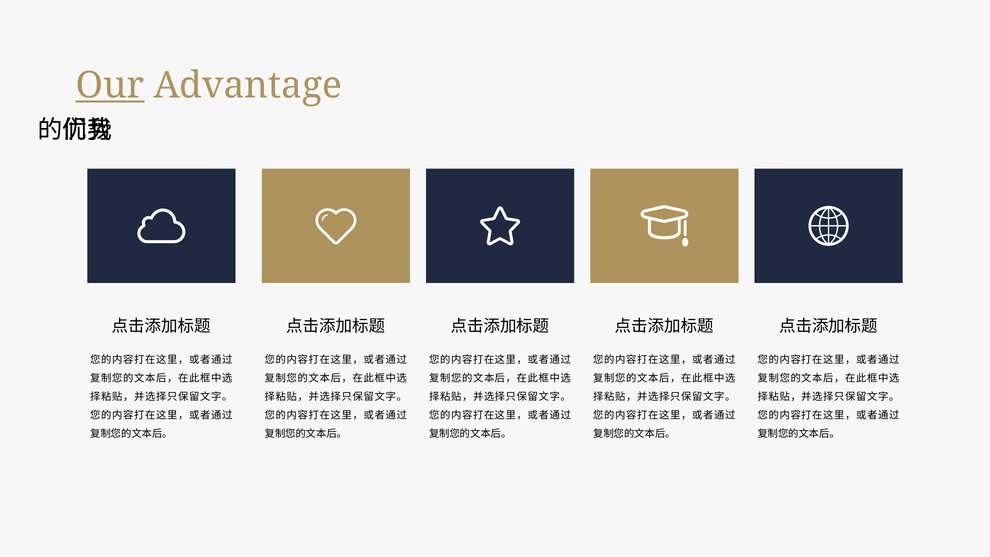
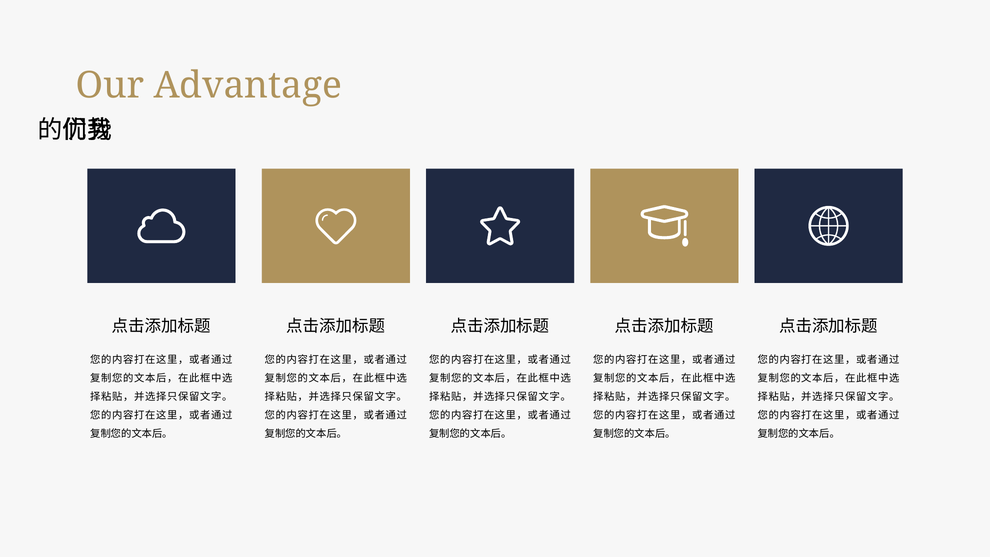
Our underline: present -> none (110, 86)
